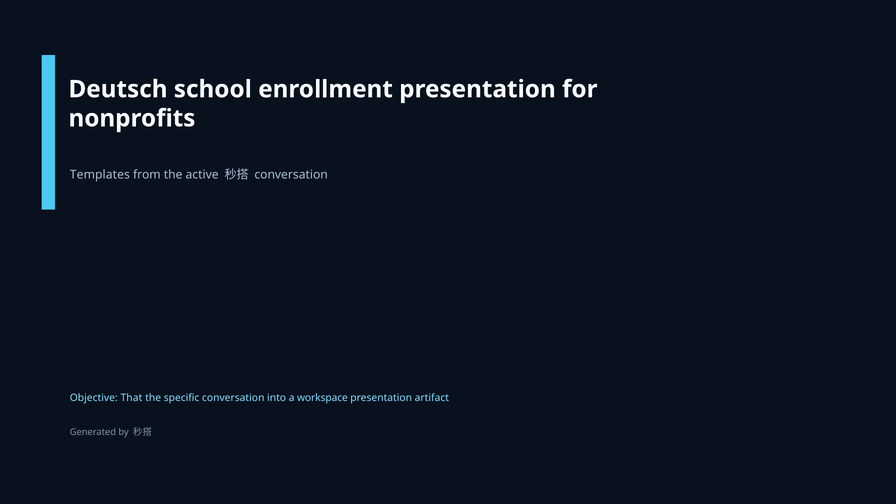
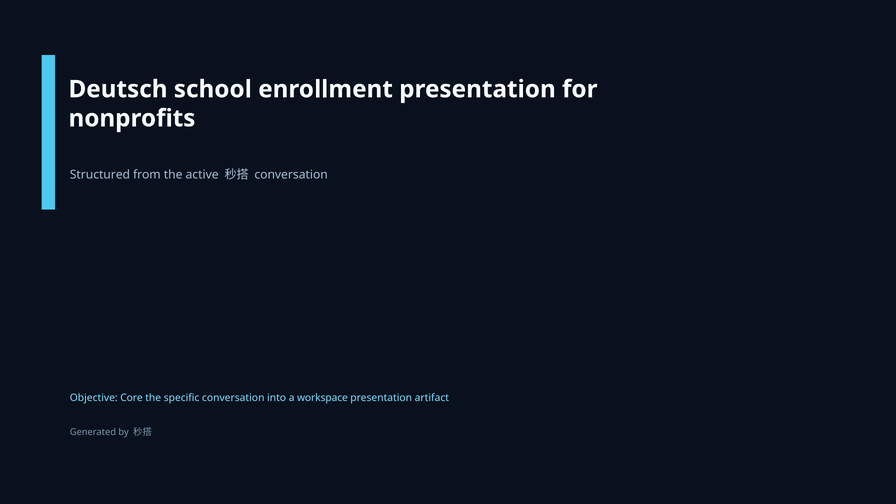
Templates: Templates -> Structured (100, 175)
That: That -> Core (132, 398)
